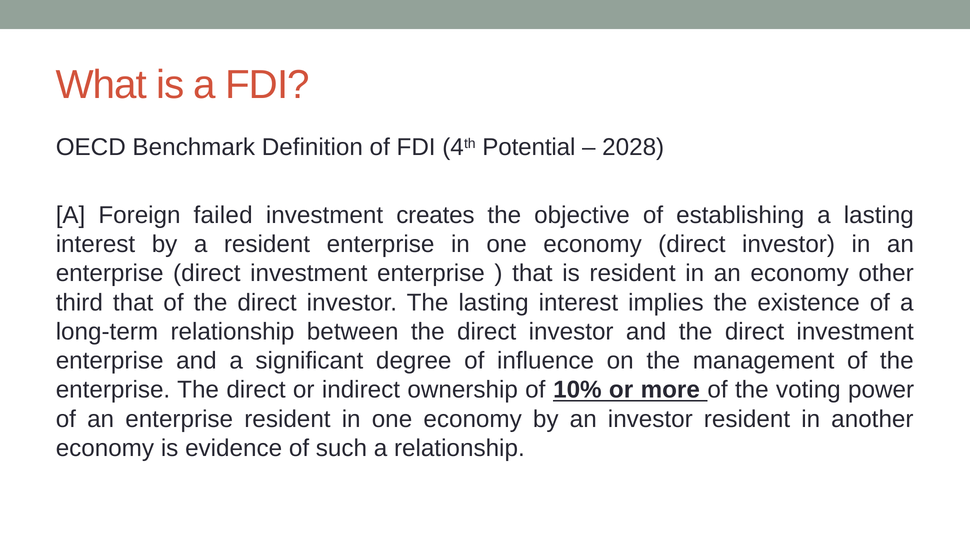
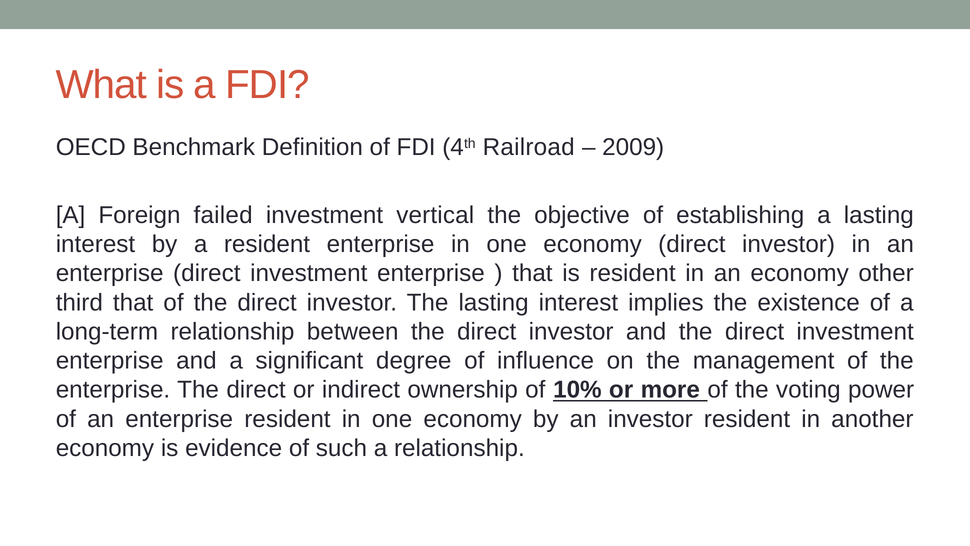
Potential: Potential -> Railroad (529, 147)
2028: 2028 -> 2009 (633, 147)
creates: creates -> vertical (435, 215)
